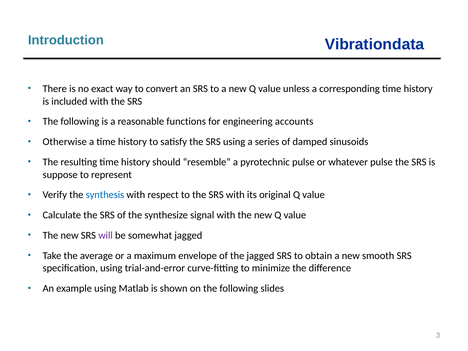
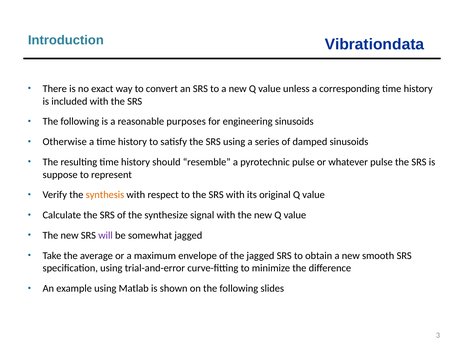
functions: functions -> purposes (186, 122)
engineering accounts: accounts -> sinusoids (294, 122)
synthesis colour: blue -> orange (105, 195)
